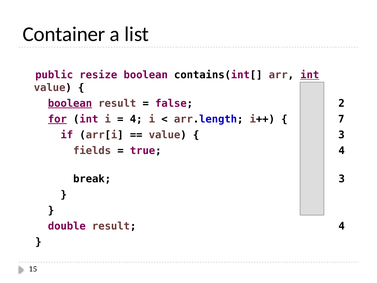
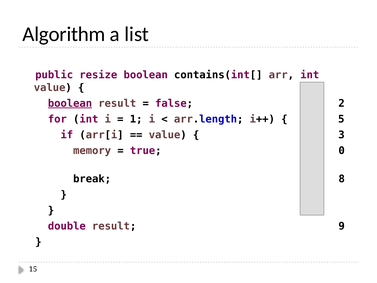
Container: Container -> Algorithm (64, 34)
int underline: present -> none (310, 75)
for underline: present -> none (57, 119)
4: 4 -> 1 (136, 119)
7: 7 -> 5 (341, 119)
fields: fields -> memory (92, 150)
true 4: 4 -> 0 (342, 150)
break 3: 3 -> 8 (342, 179)
result 4: 4 -> 9 (342, 226)
